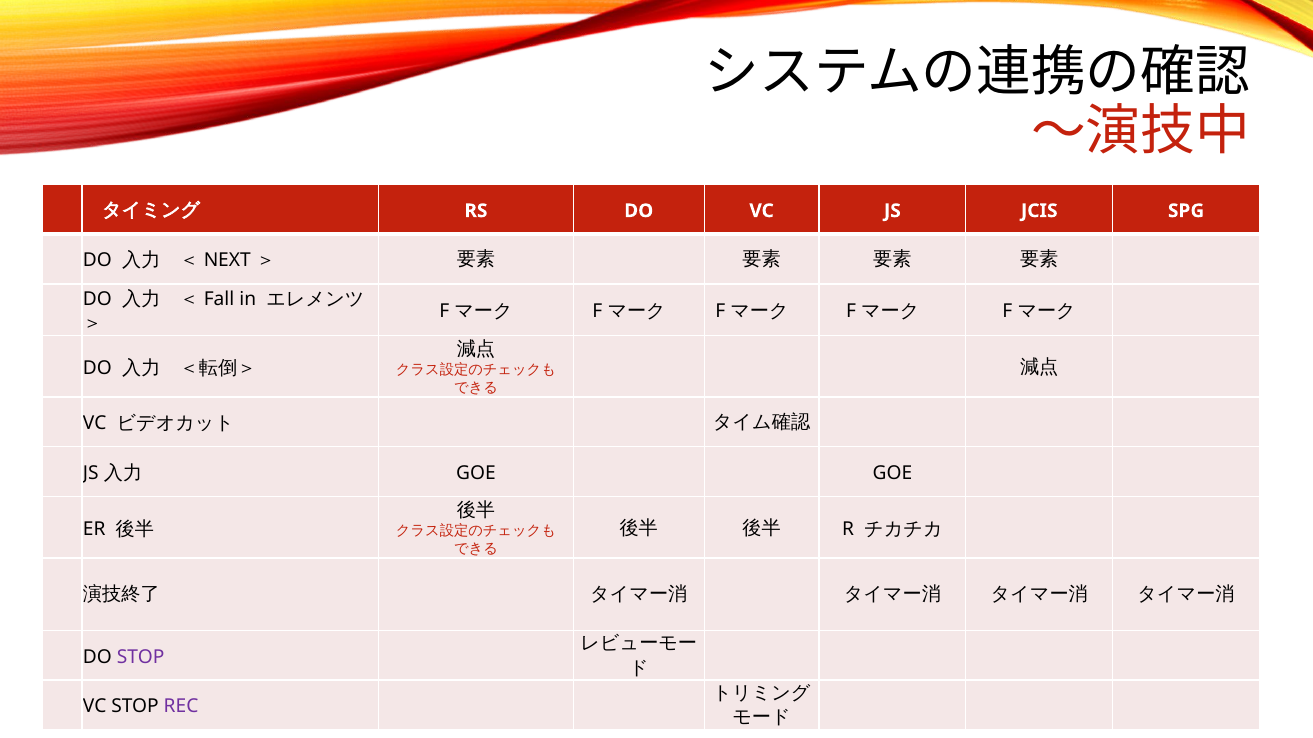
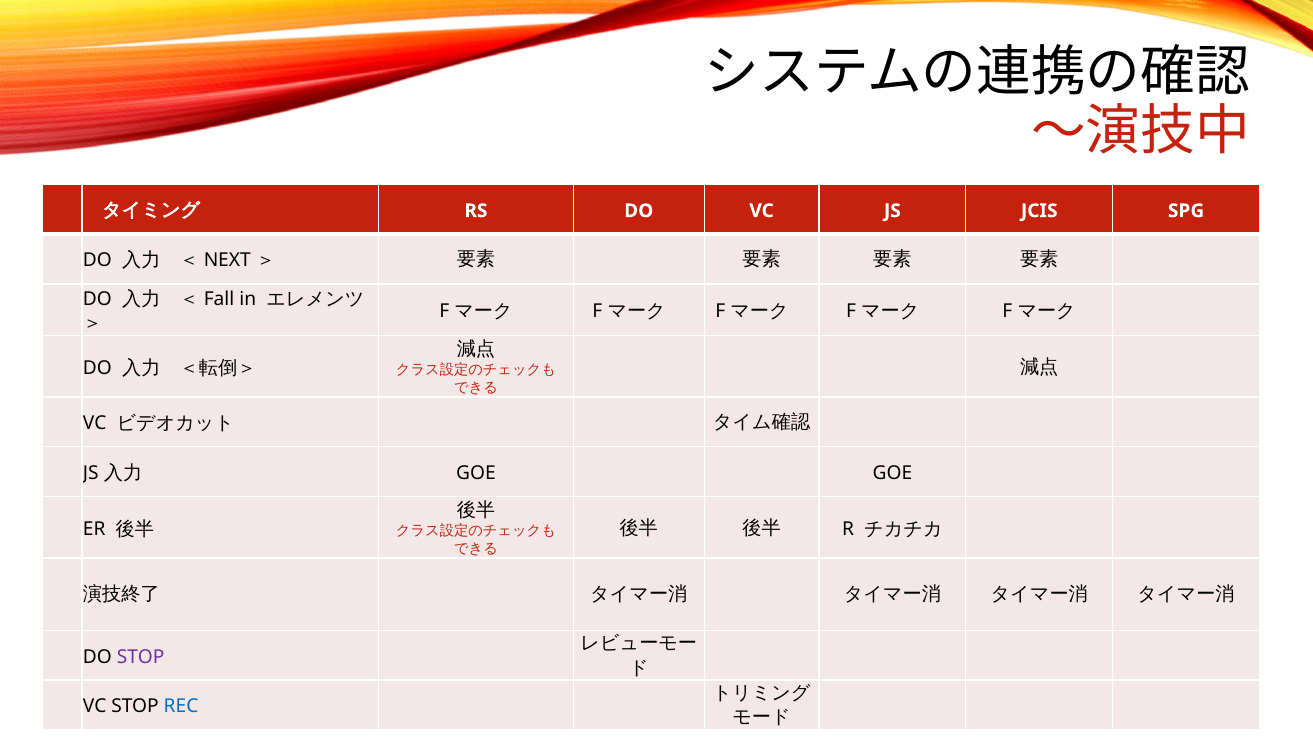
REC colour: purple -> blue (181, 707)
